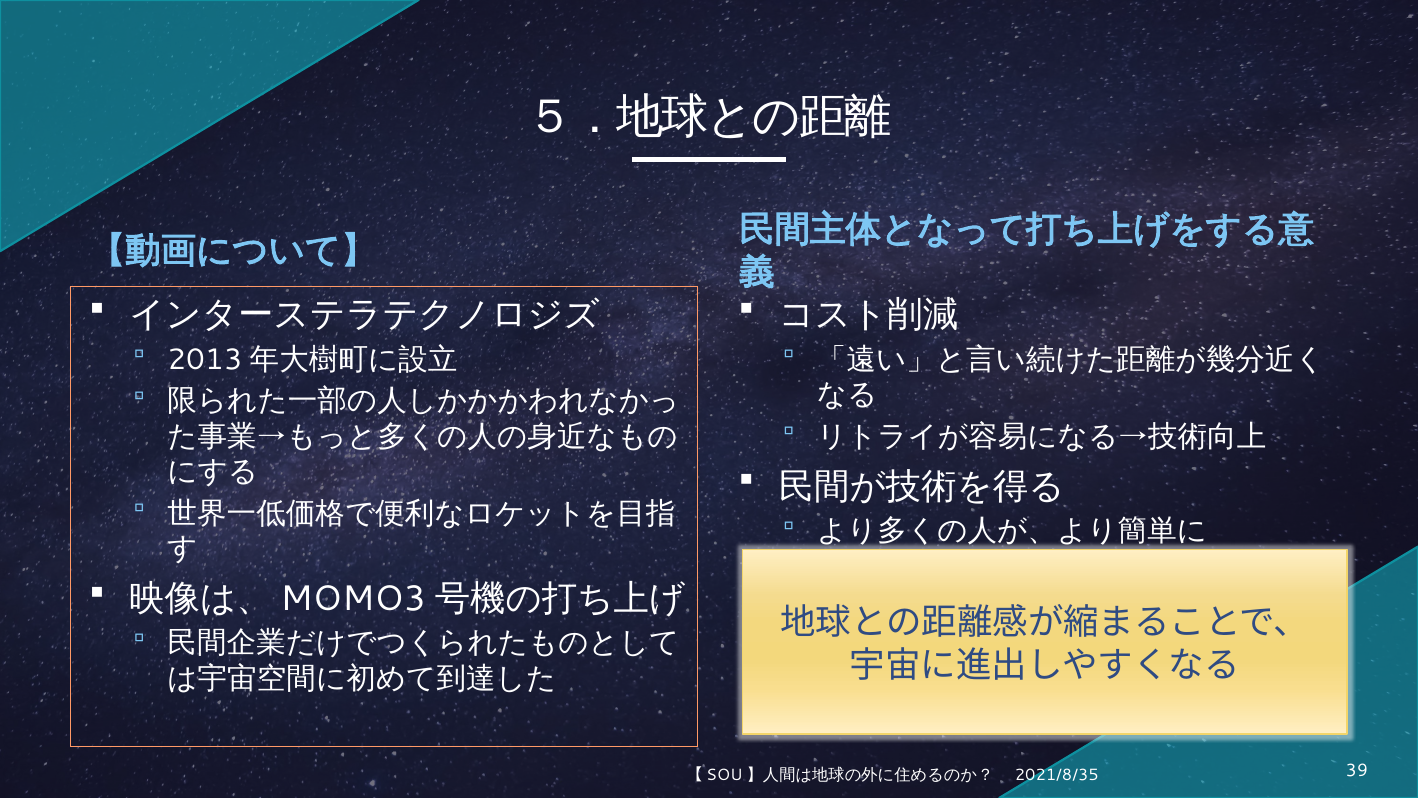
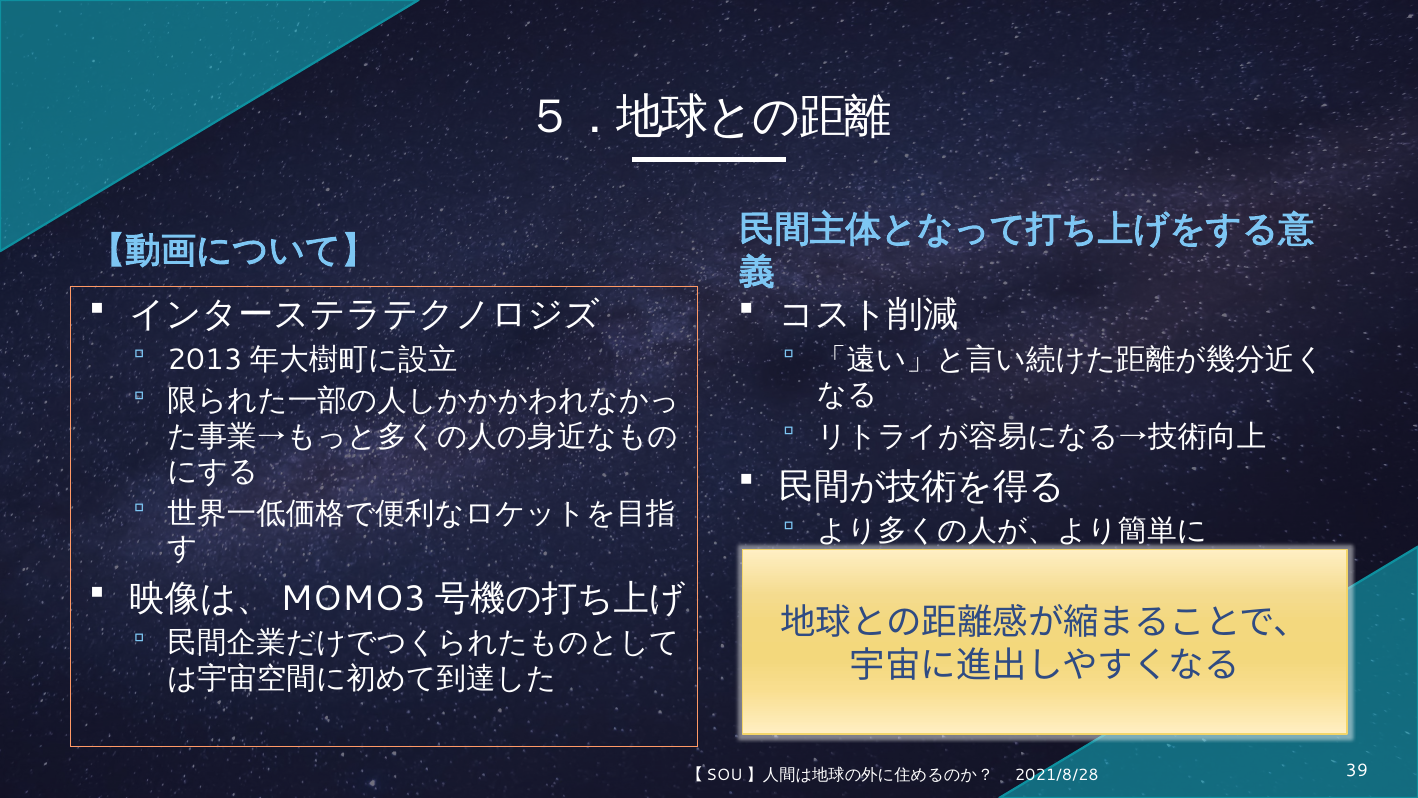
2021/8/35: 2021/8/35 -> 2021/8/28 (1057, 775)
